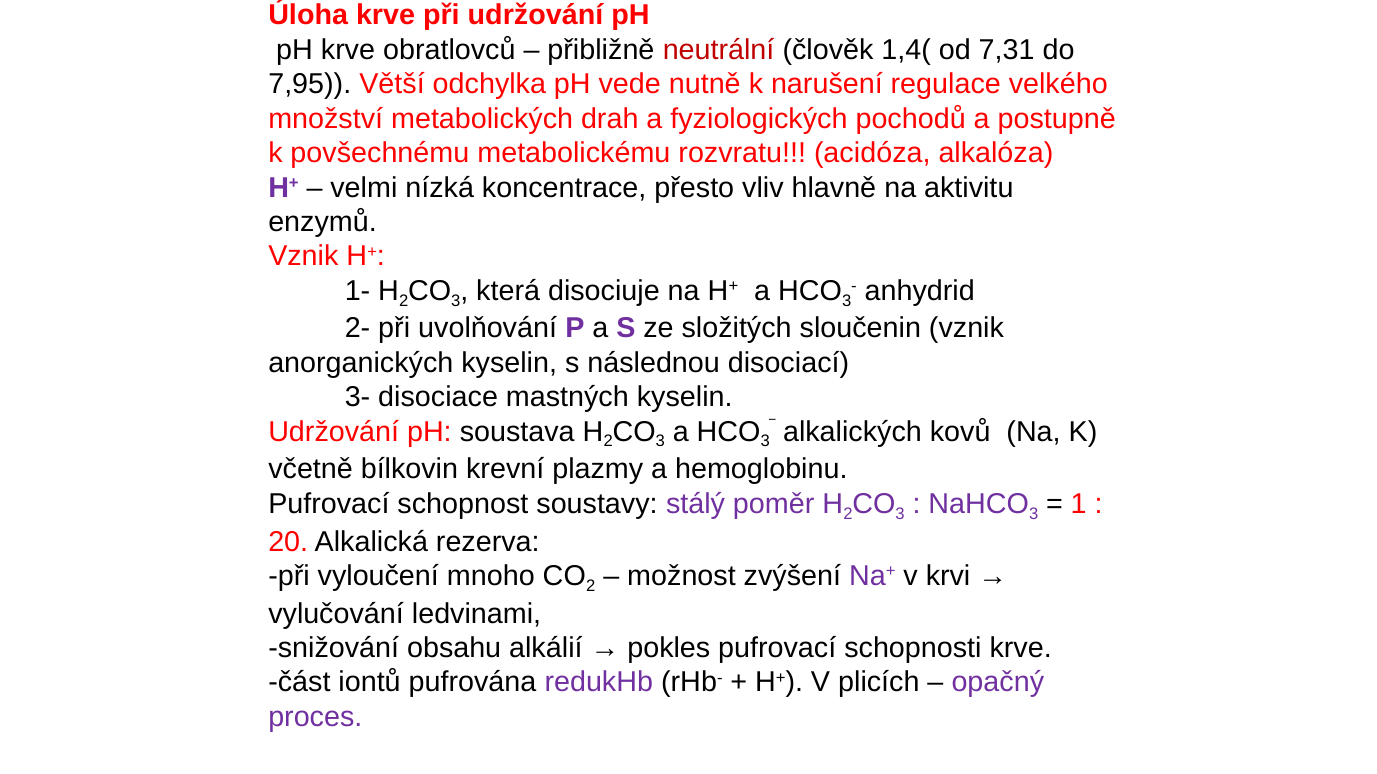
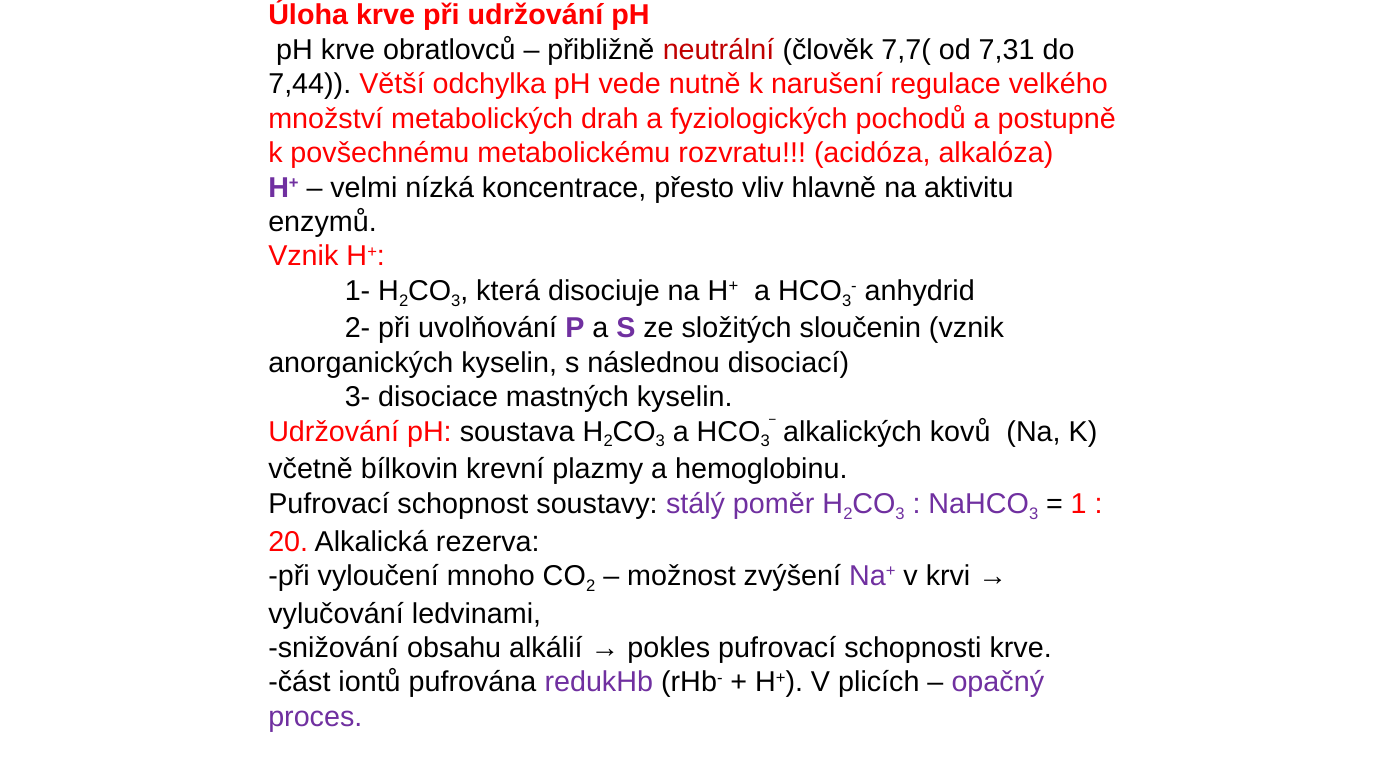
1,4(: 1,4( -> 7,7( (906, 50)
7,95: 7,95 -> 7,44 (310, 84)
